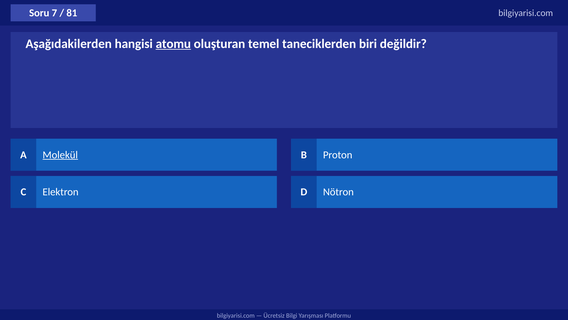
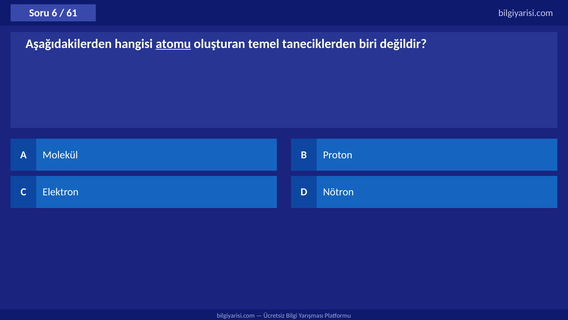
7: 7 -> 6 (54, 13)
81: 81 -> 61 (72, 13)
Molekül underline: present -> none (60, 155)
